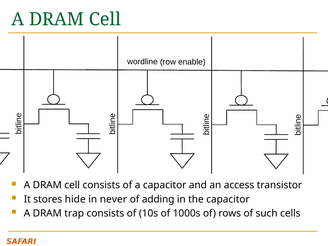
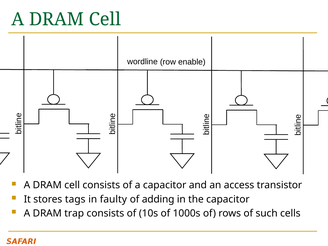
hide: hide -> tags (75, 199)
never: never -> faulty (113, 199)
